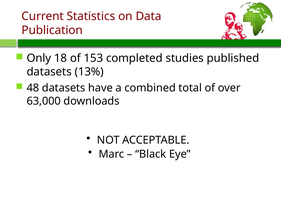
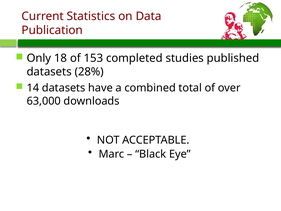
13%: 13% -> 28% (89, 72)
48: 48 -> 14 (33, 88)
